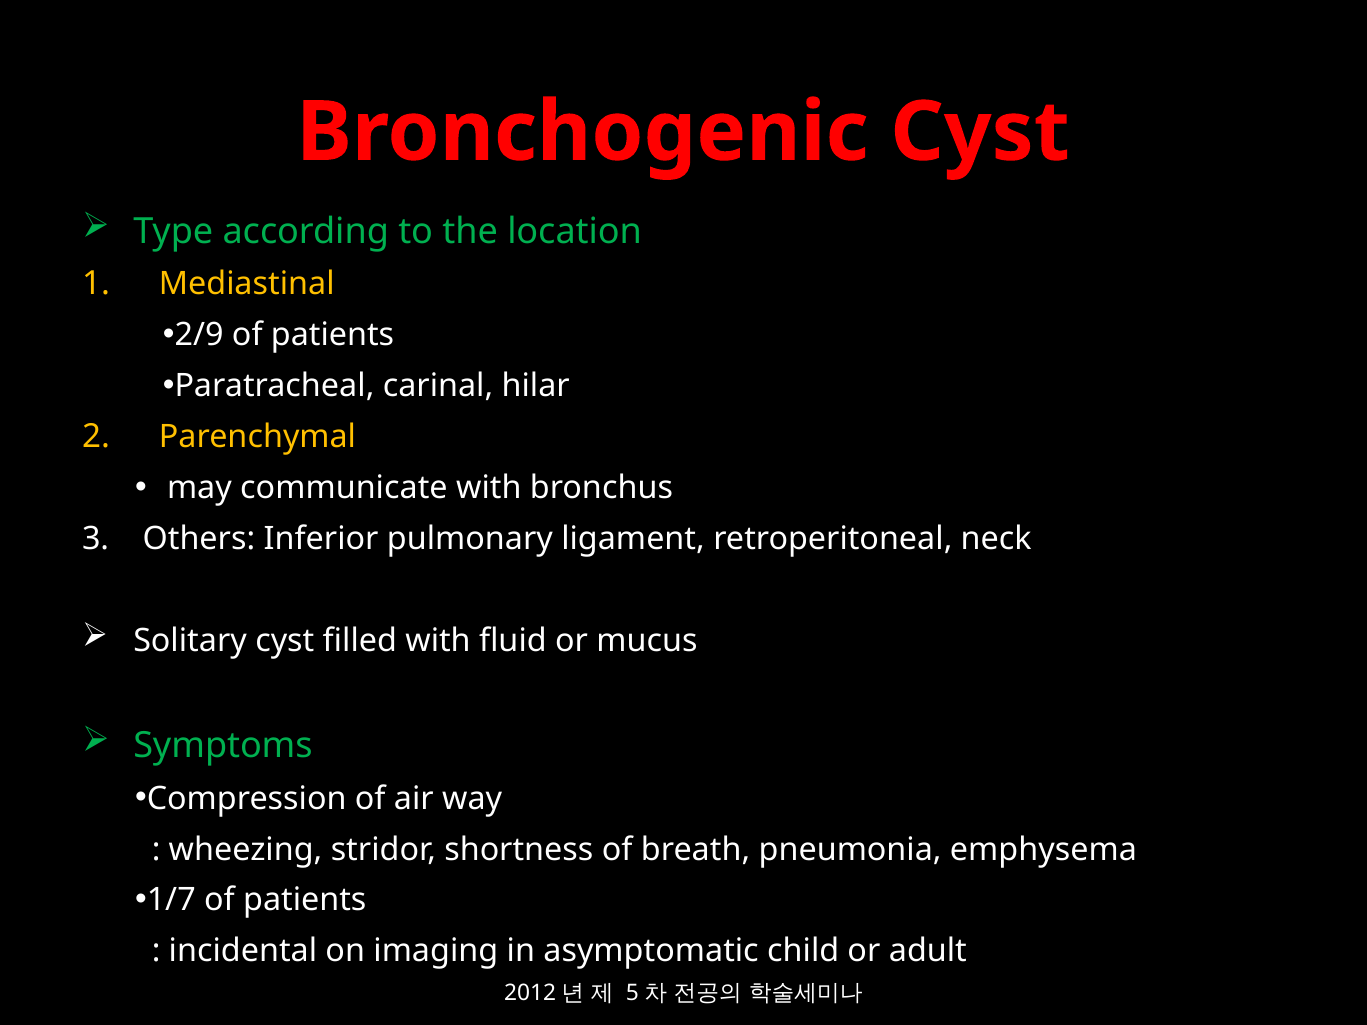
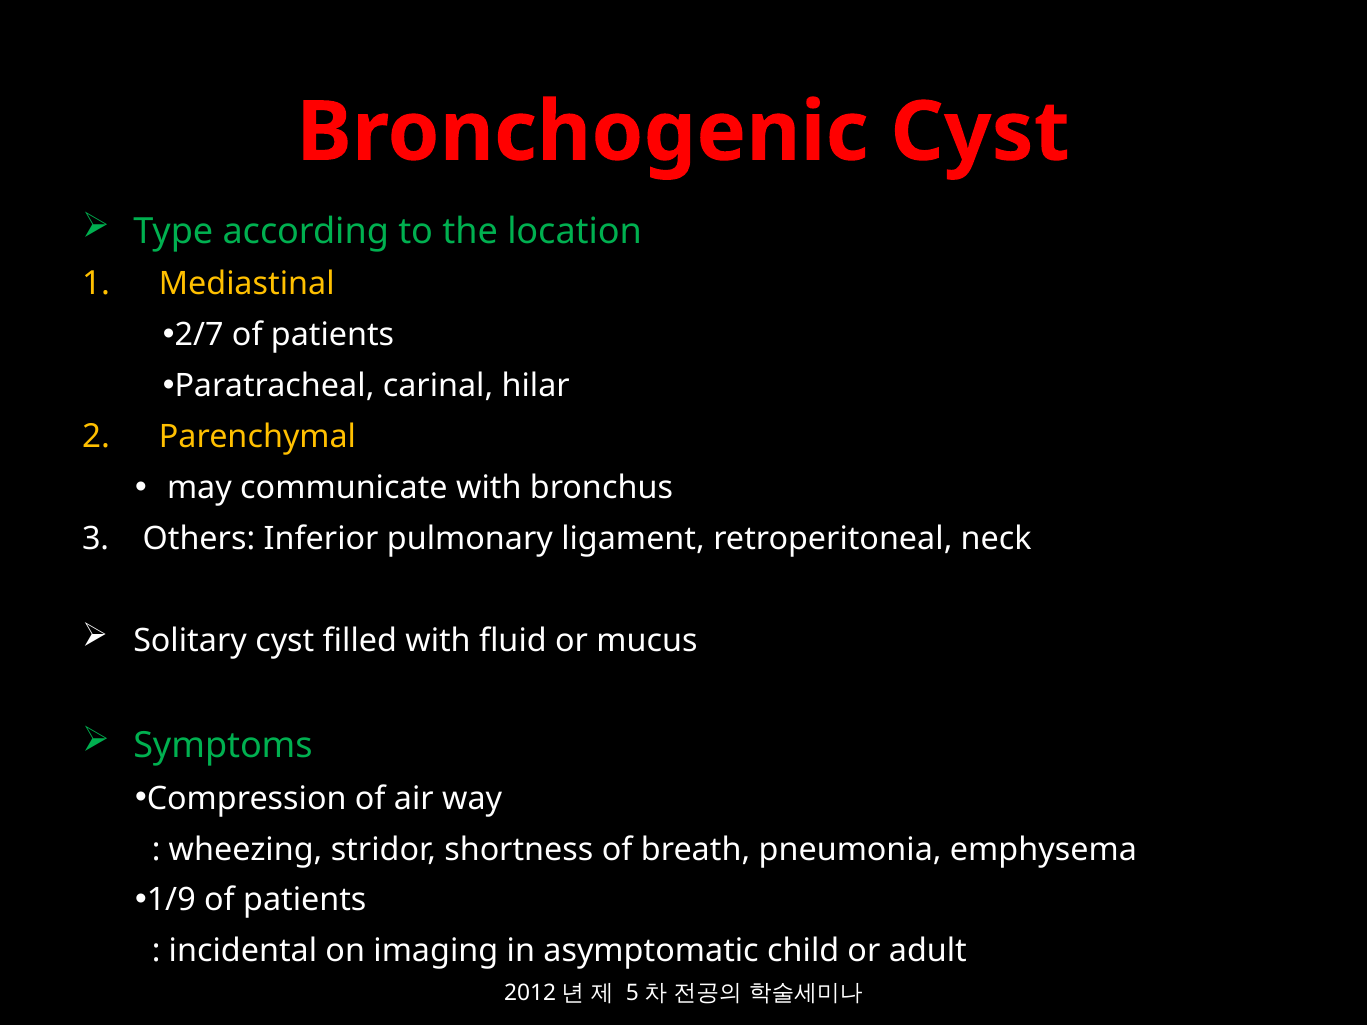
2/9: 2/9 -> 2/7 (199, 335)
1/7: 1/7 -> 1/9 (171, 901)
